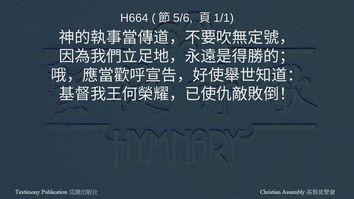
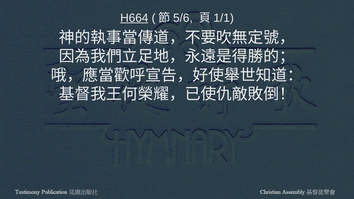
H664 underline: none -> present (134, 18)
